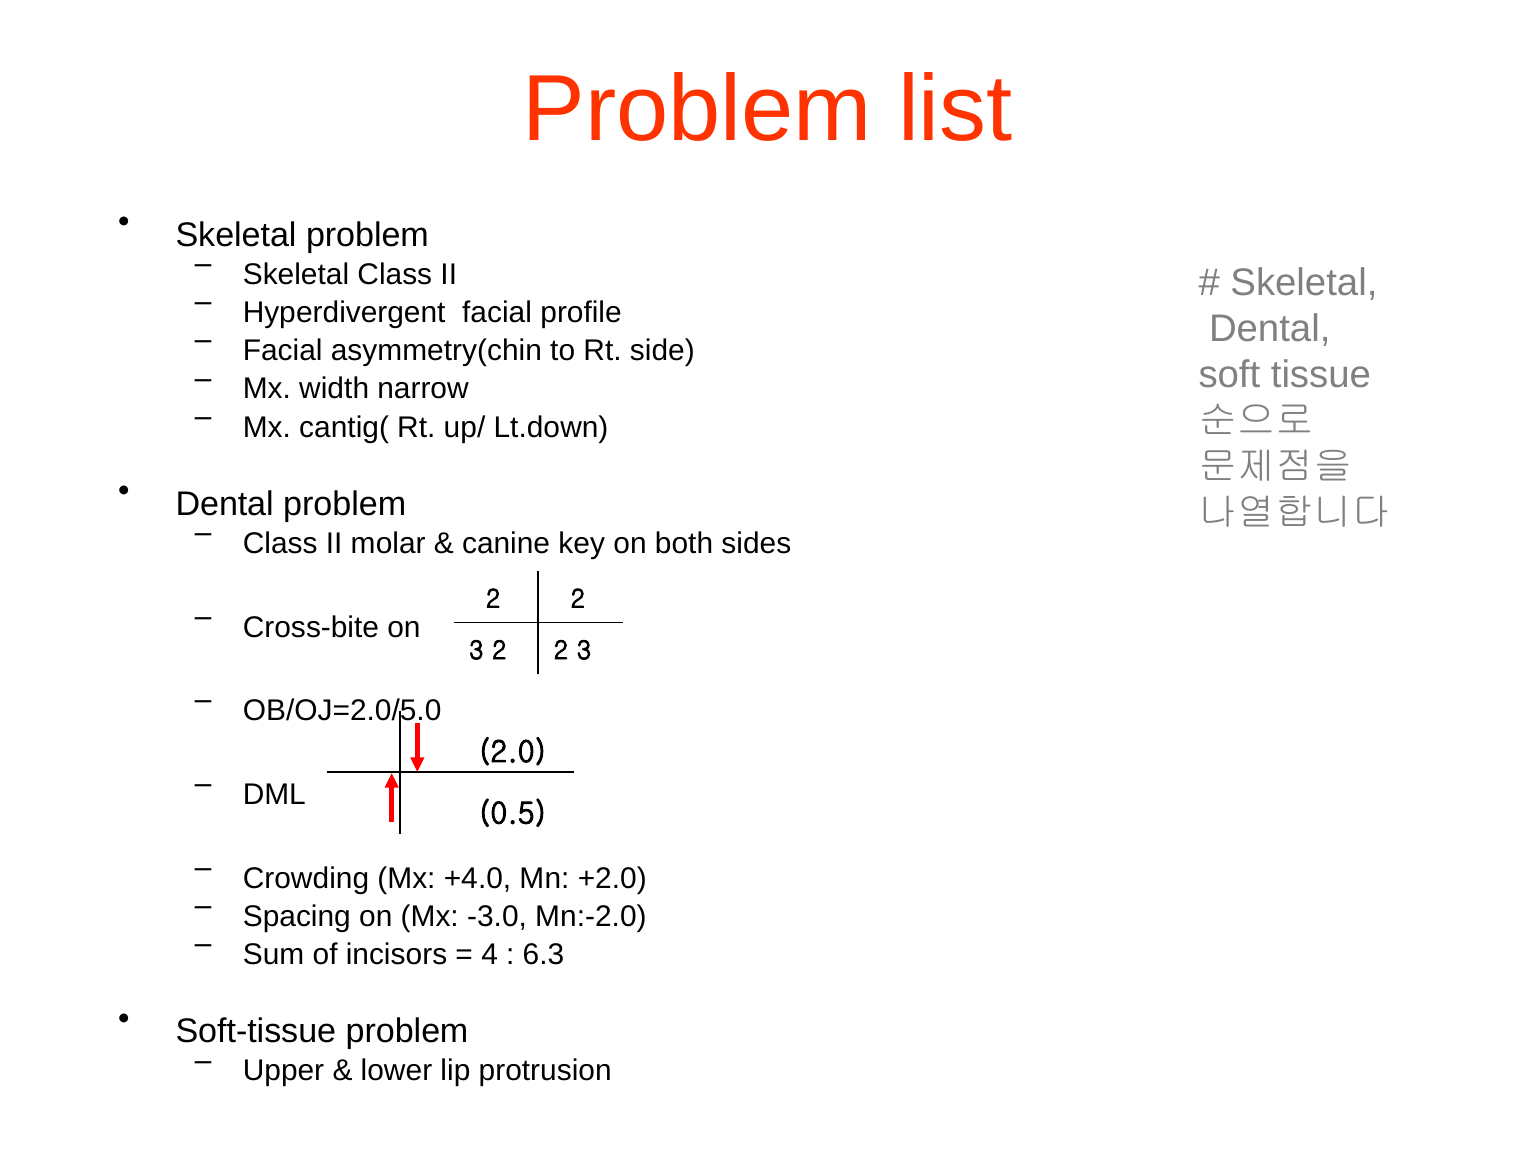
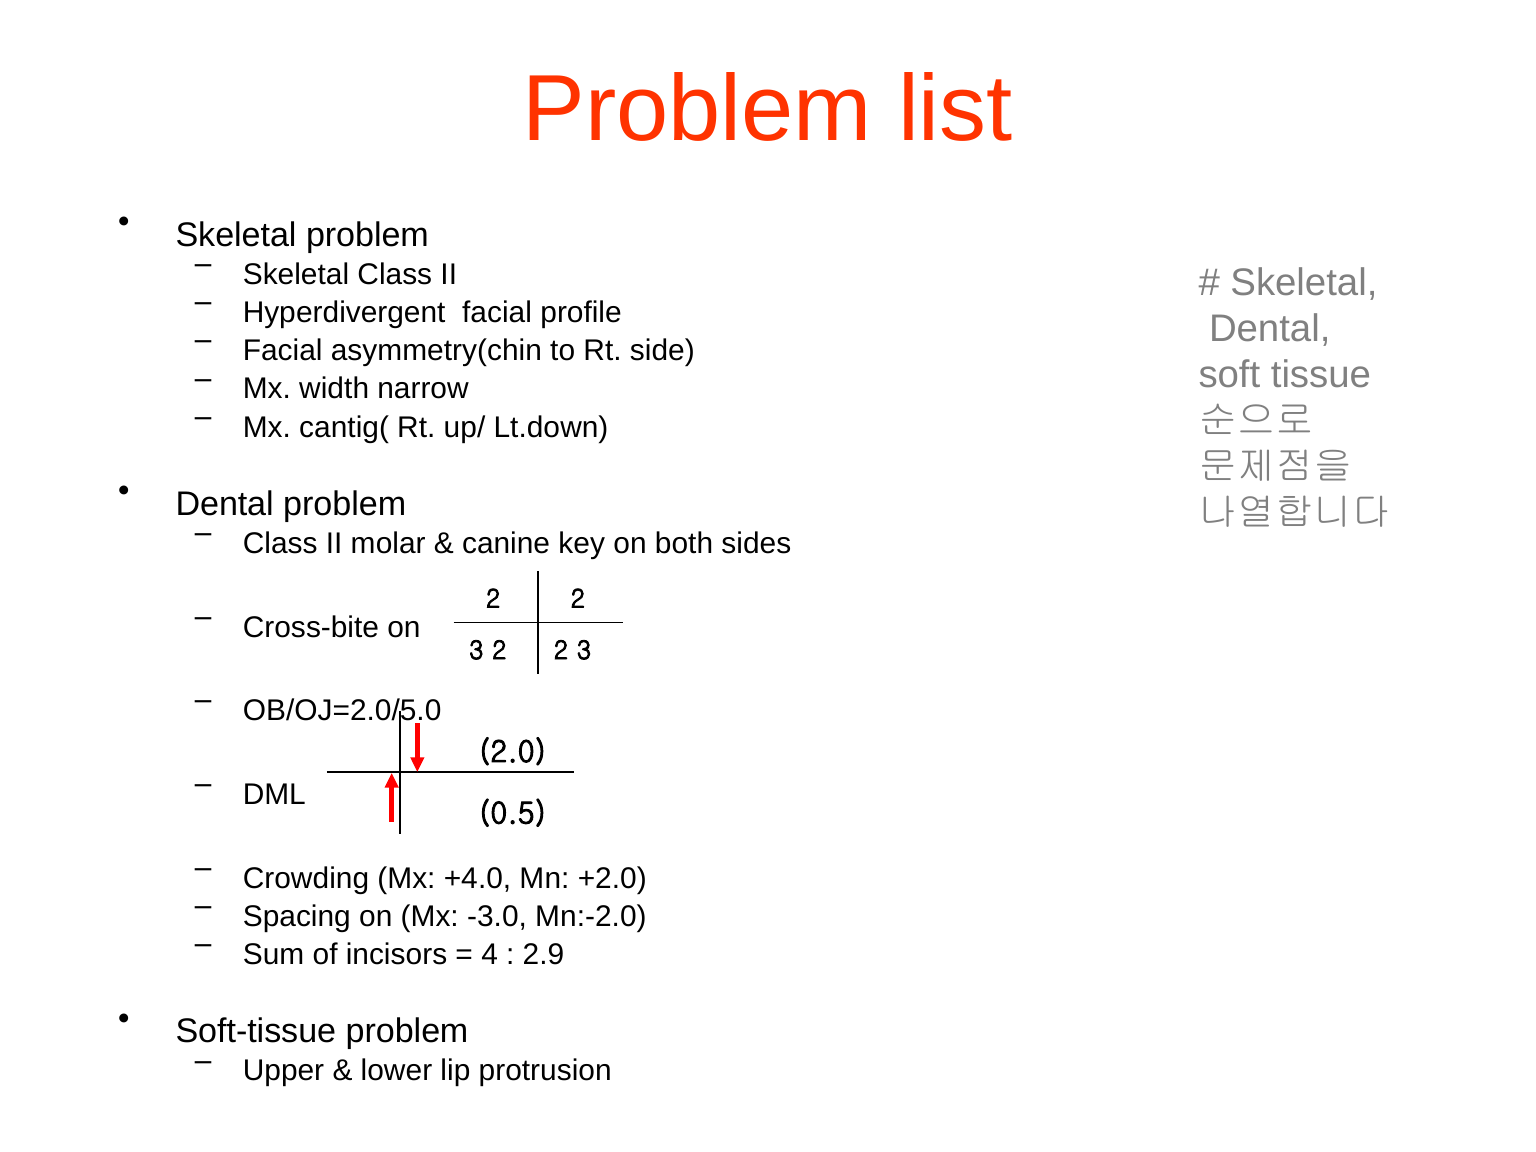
6.3: 6.3 -> 2.9 (544, 955)
